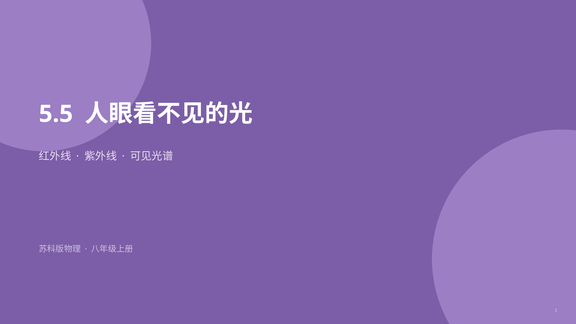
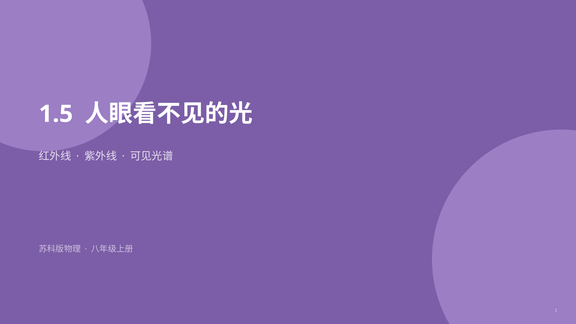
5.5: 5.5 -> 1.5 (56, 114)
